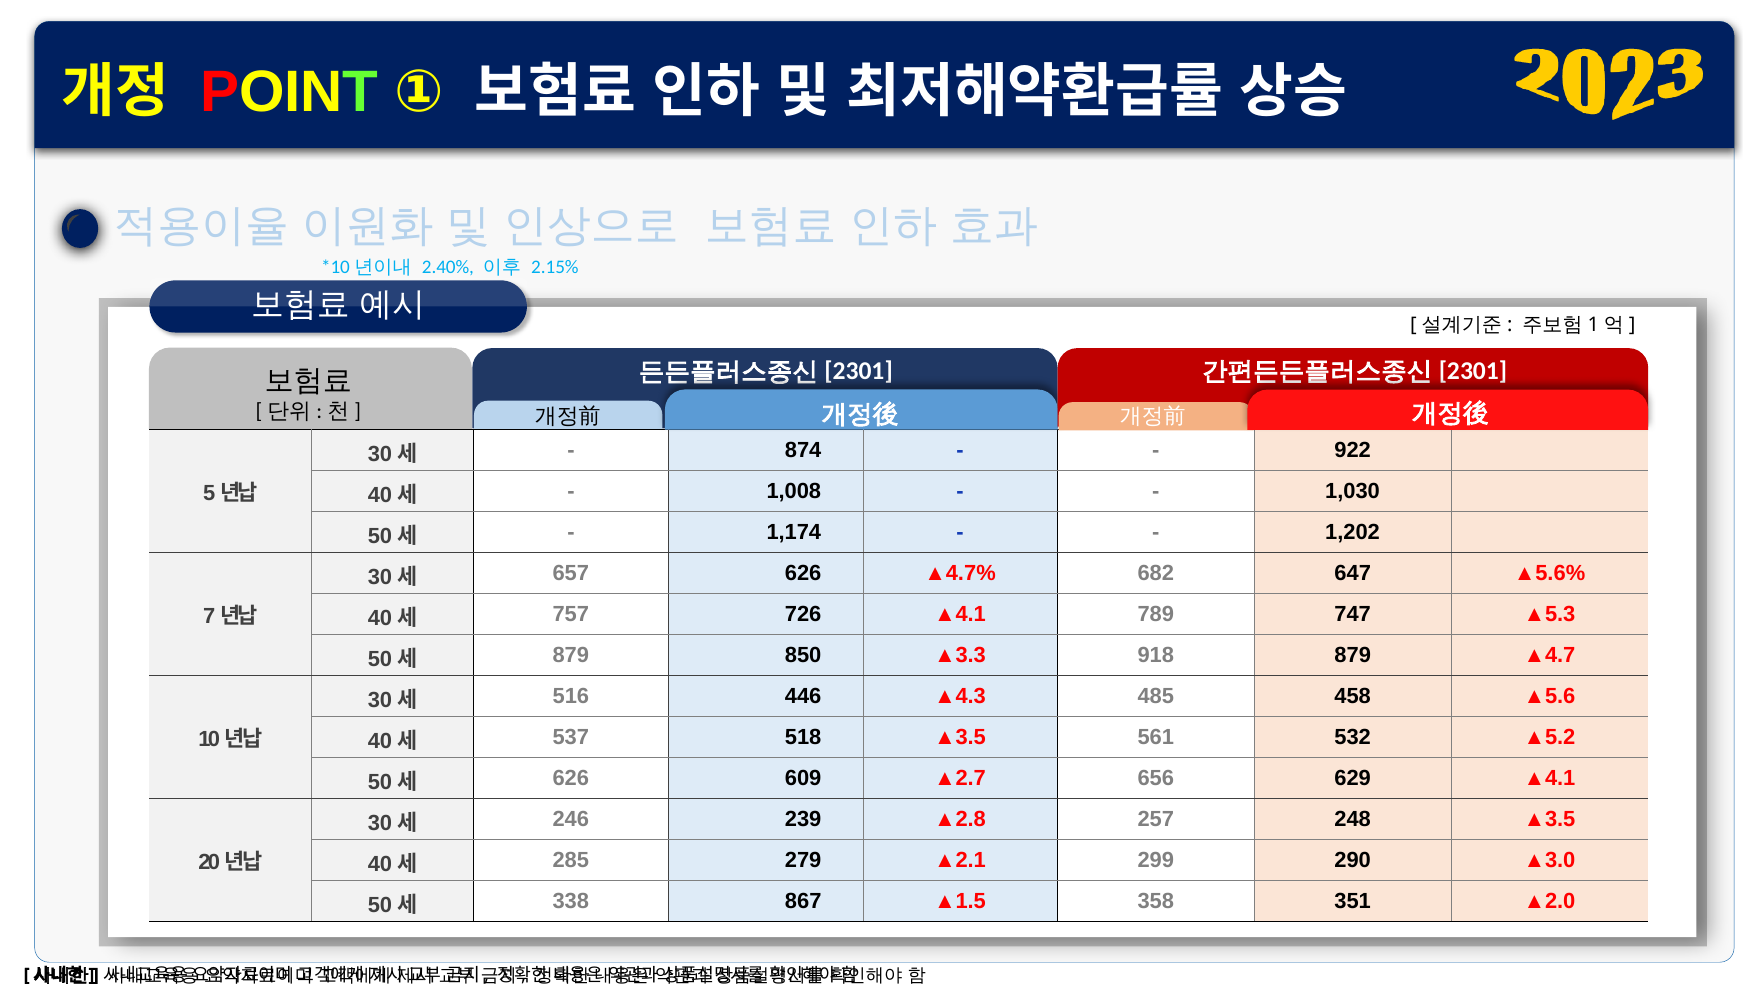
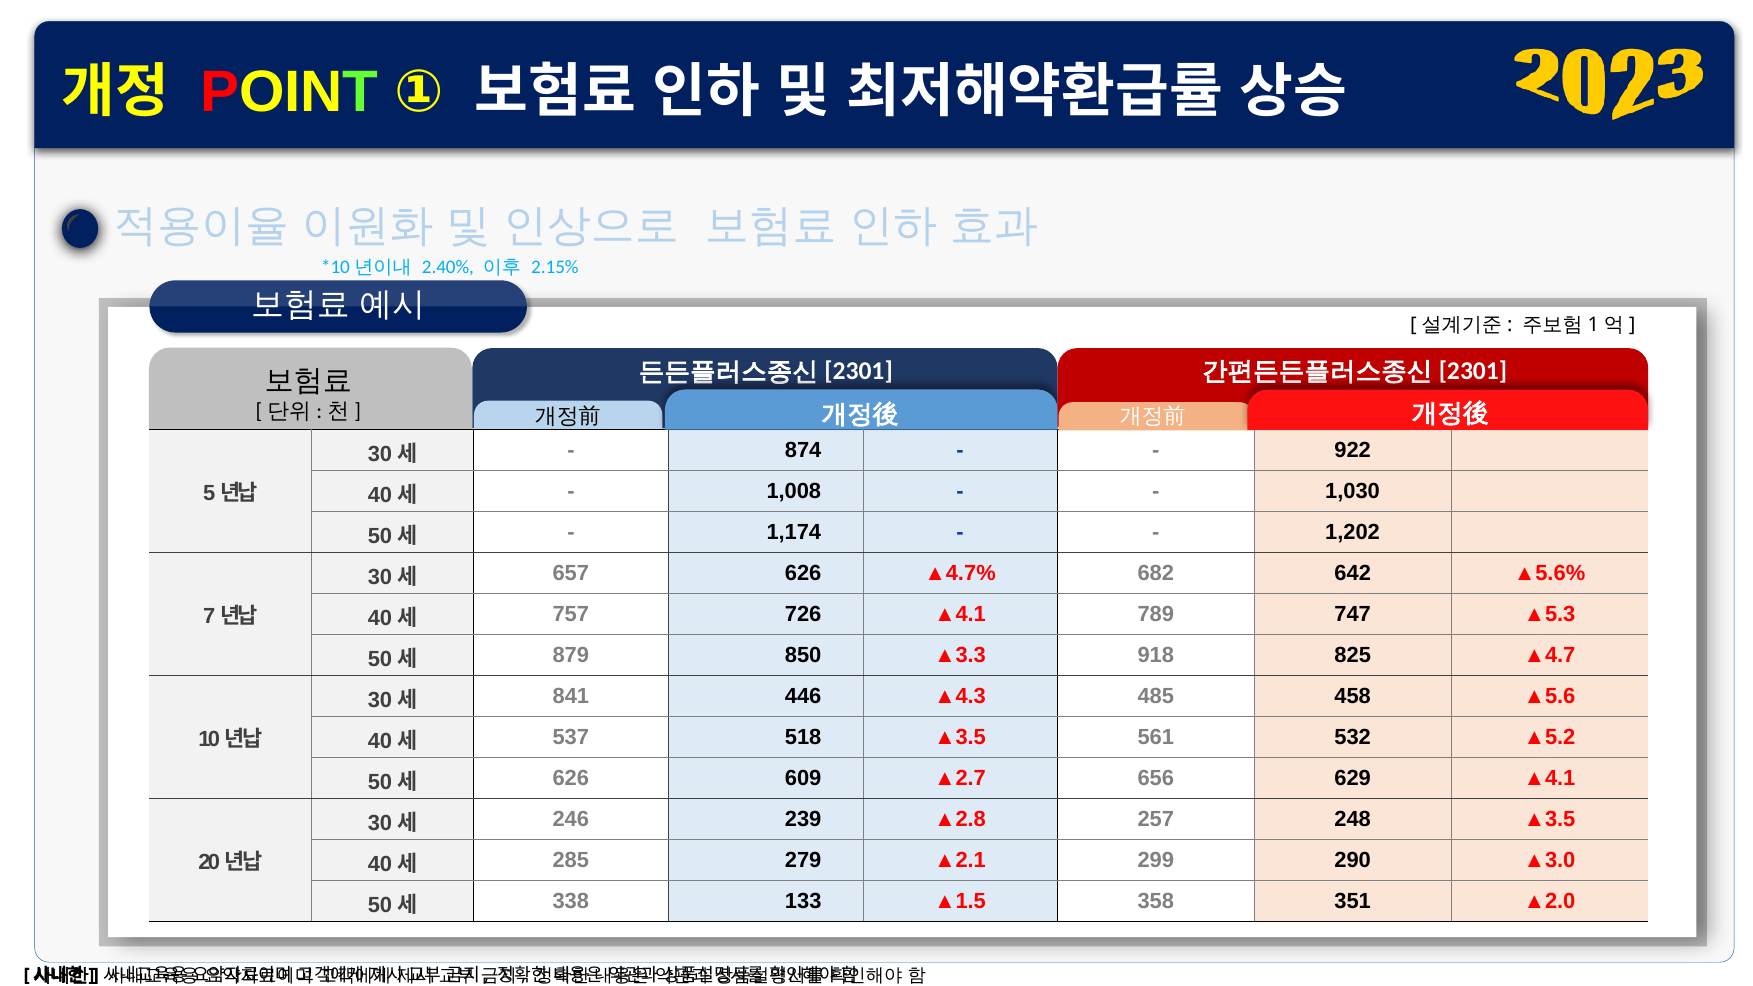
647: 647 -> 642 (1353, 573)
918 879: 879 -> 825 (1353, 655)
516: 516 -> 841 (571, 696)
867: 867 -> 133 (803, 901)
